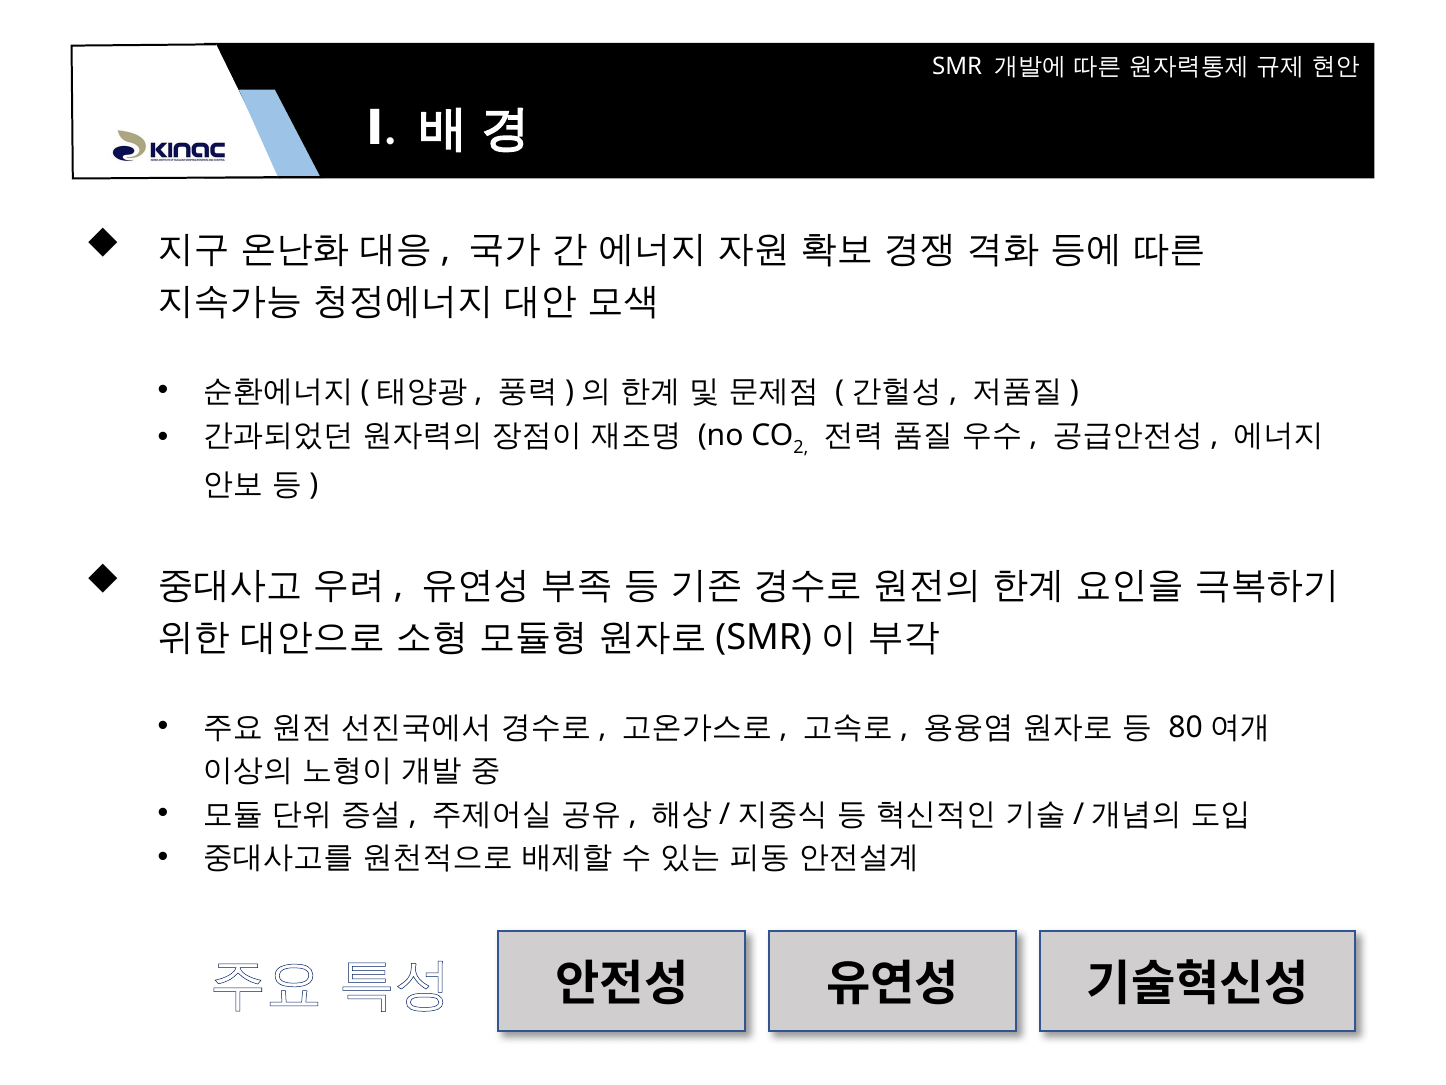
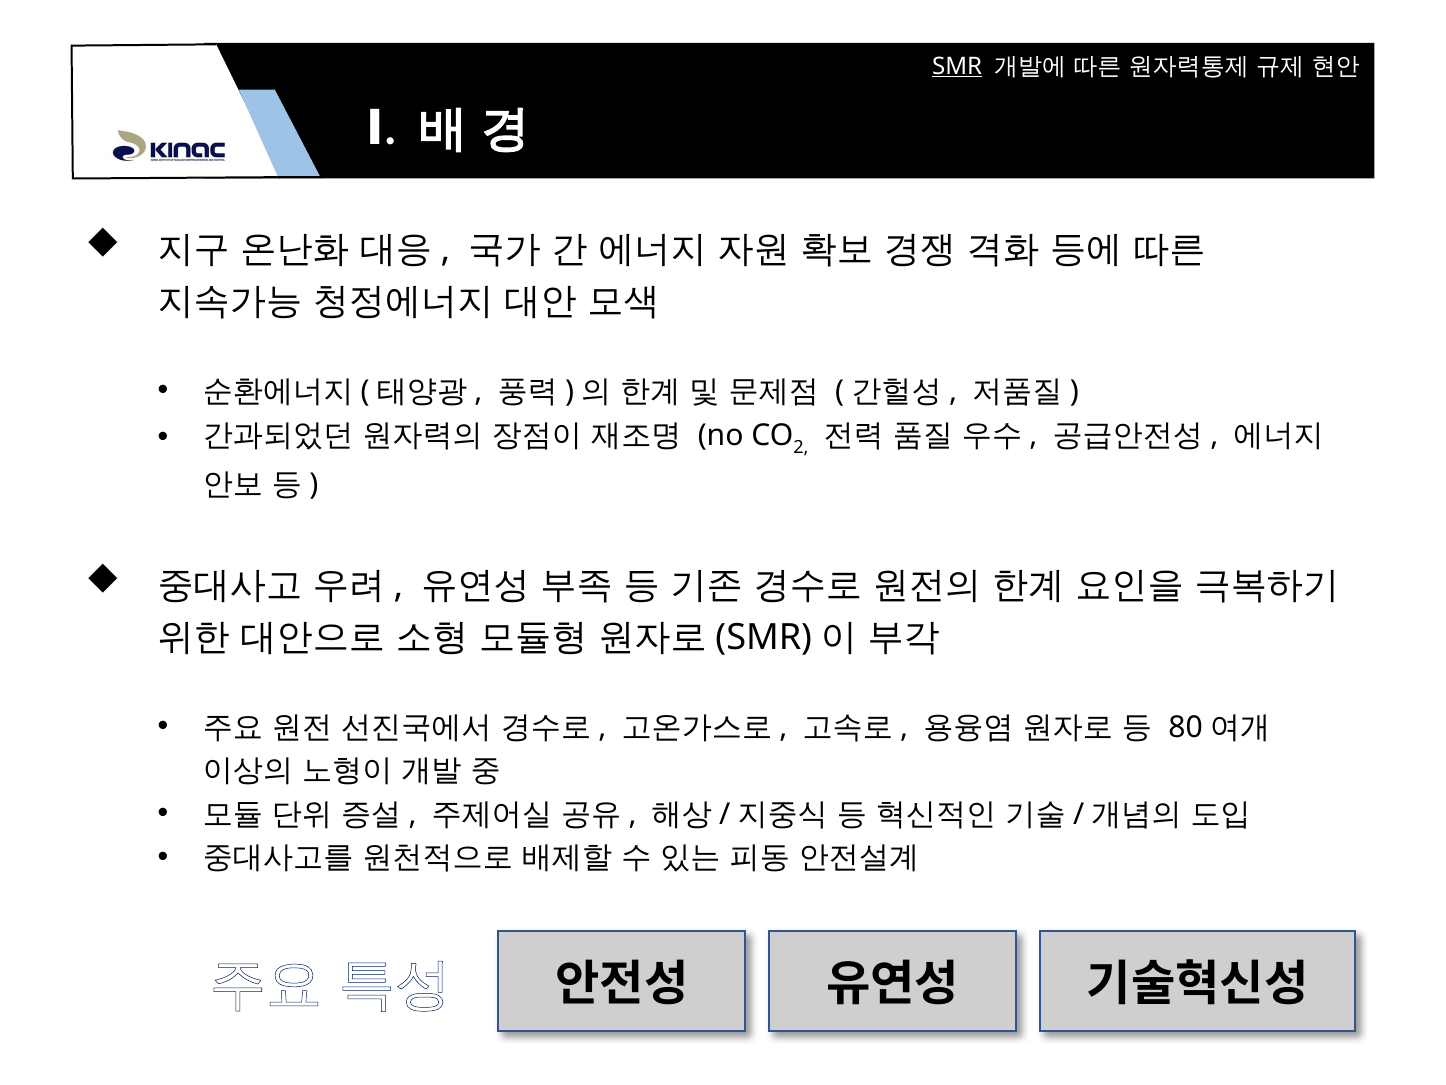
SMR underline: none -> present (957, 66)
